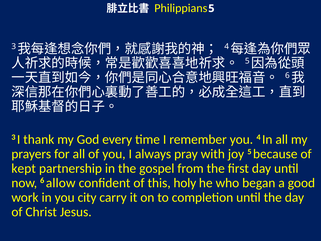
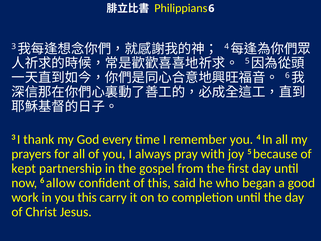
Philippians 5: 5 -> 6 (211, 8)
holy: holy -> said (185, 183)
you city: city -> this (87, 197)
